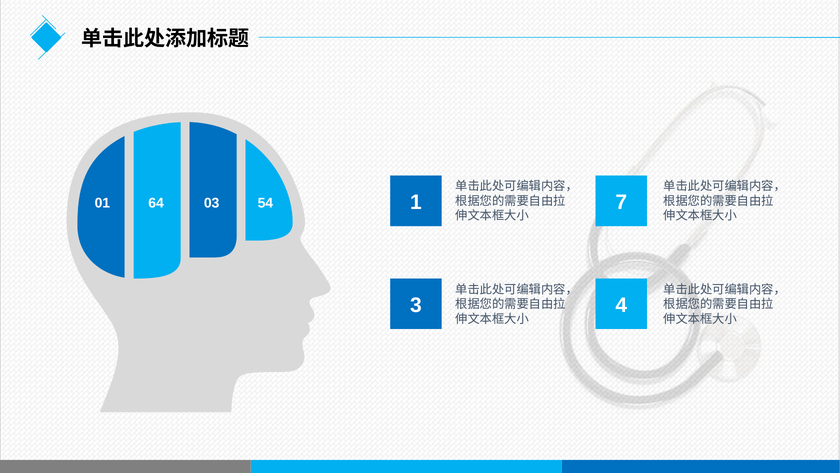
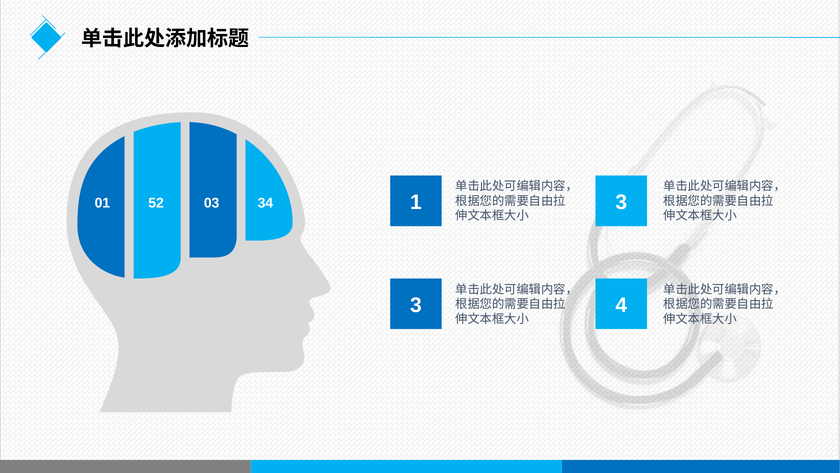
64: 64 -> 52 (156, 203)
54: 54 -> 34 (265, 203)
1 7: 7 -> 3 (621, 202)
